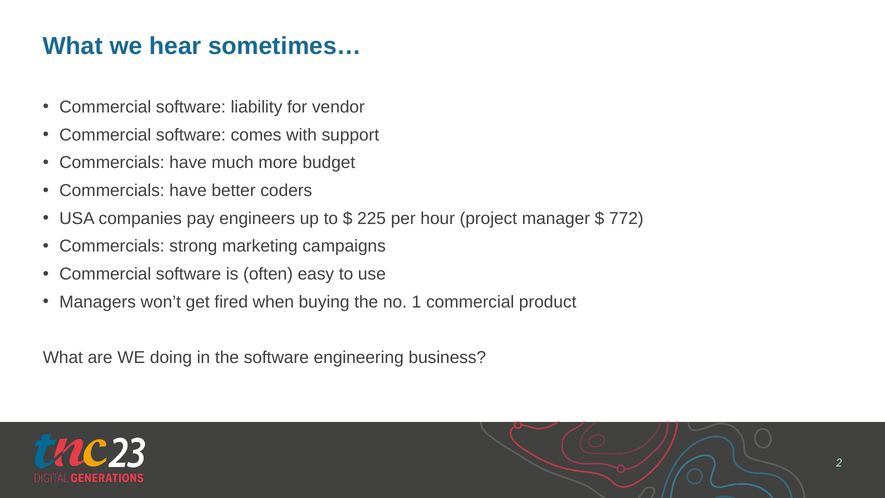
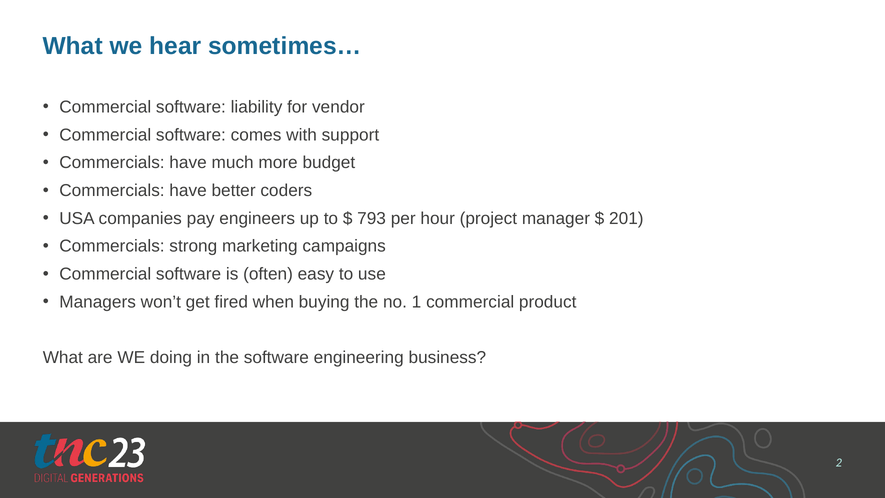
225: 225 -> 793 (372, 218)
772: 772 -> 201 (626, 218)
